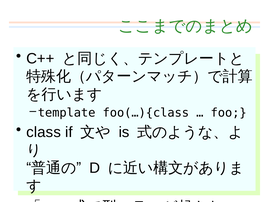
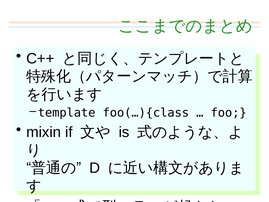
class: class -> mixin (44, 132)
